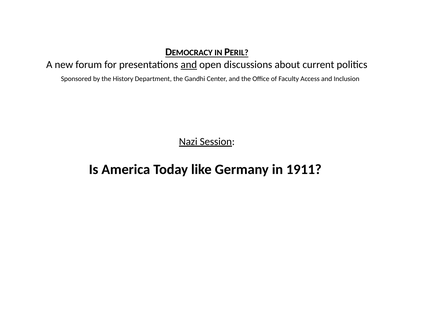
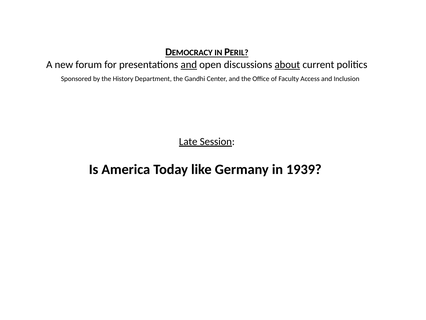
about underline: none -> present (287, 65)
Nazi: Nazi -> Late (188, 141)
1911: 1911 -> 1939 (304, 169)
